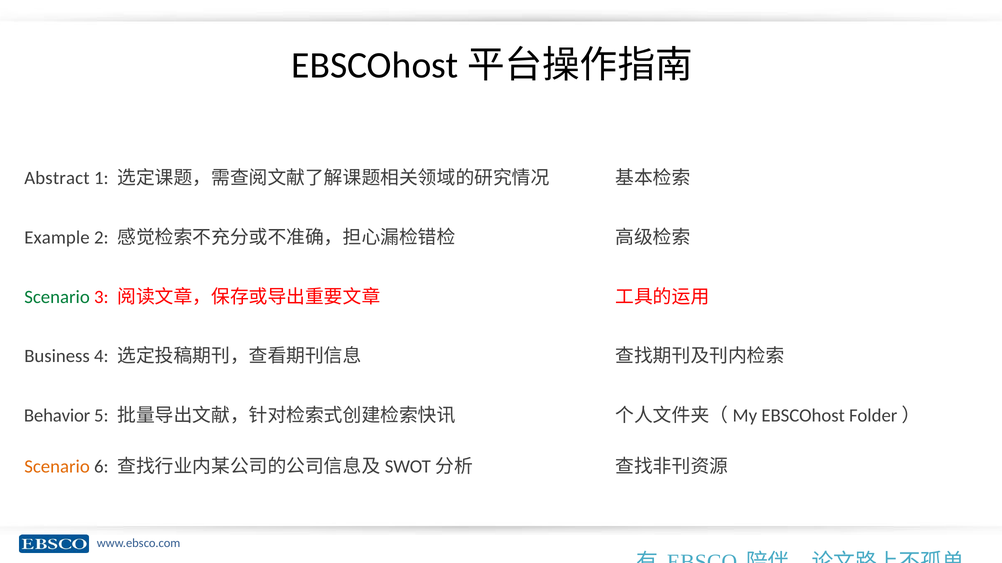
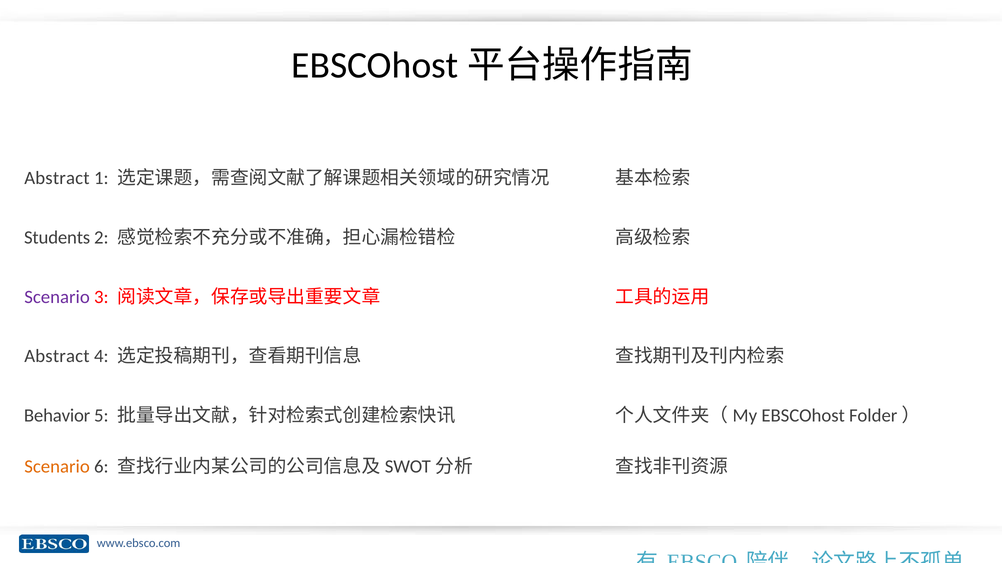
Example: Example -> Students (57, 238)
Scenario colour: green -> purple (57, 297)
Business: Business -> Abstract (57, 357)
